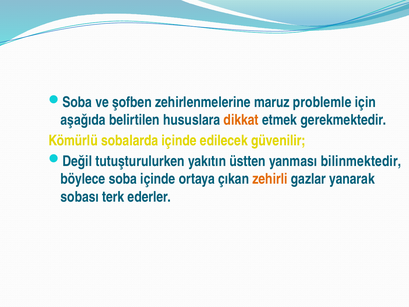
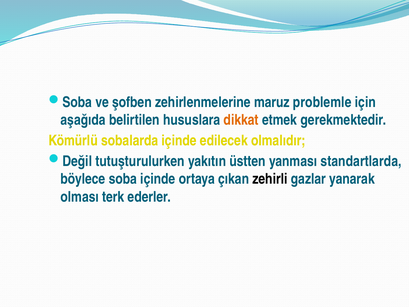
güvenilir: güvenilir -> olmalıdır (278, 141)
bilinmektedir: bilinmektedir -> standartlarda (361, 161)
zehirli colour: orange -> black (270, 179)
sobası: sobası -> olması (80, 197)
